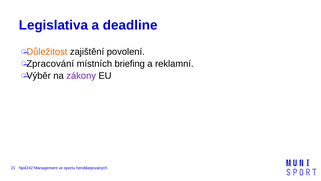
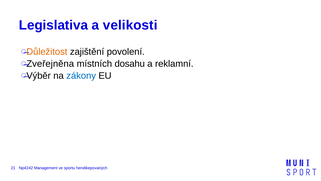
deadline: deadline -> velikosti (130, 25)
Zpracování: Zpracování -> Zveřejněna (50, 64)
briefing: briefing -> dosahu (130, 64)
zákony colour: purple -> blue (81, 76)
